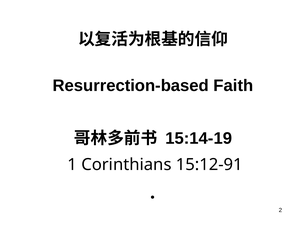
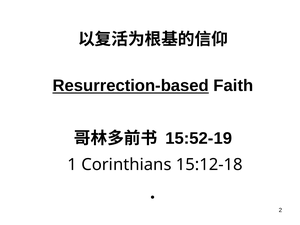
Resurrection-based underline: none -> present (131, 86)
15:14-19: 15:14-19 -> 15:52-19 (199, 138)
15:12-91: 15:12-91 -> 15:12-18 (209, 165)
